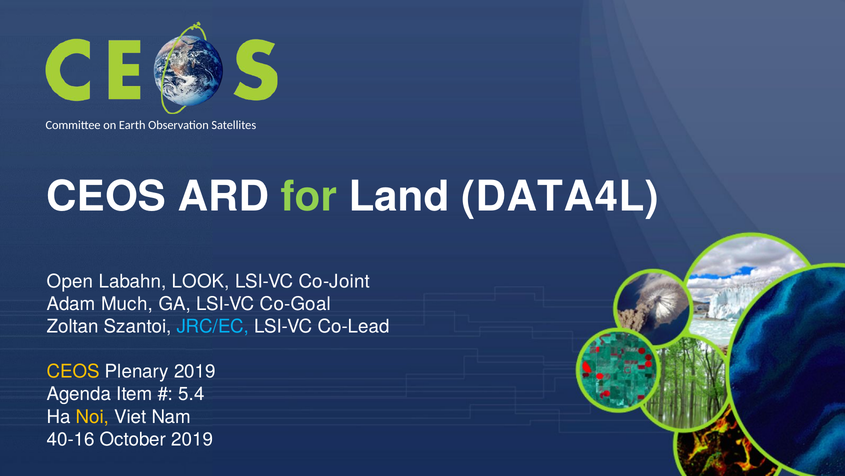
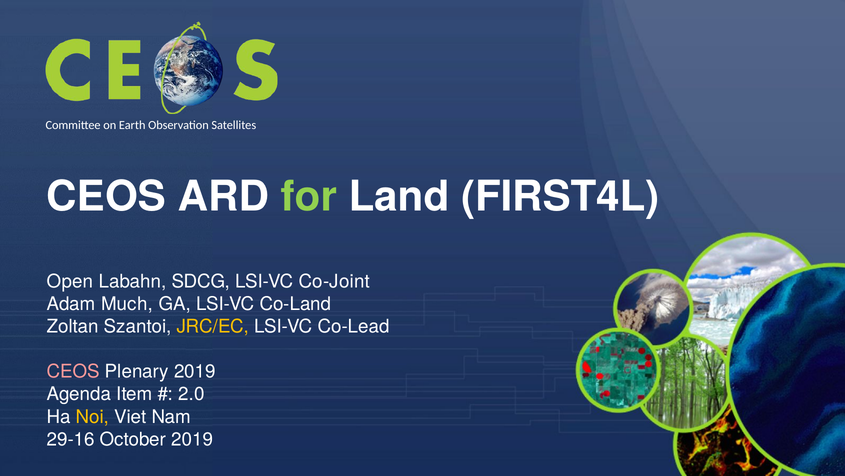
DATA4L: DATA4L -> FIRST4L (560, 197)
LOOK: LOOK -> SDCG (201, 281)
Co-Goal: Co-Goal -> Co-Land (295, 304)
JRC/EC colour: light blue -> yellow (213, 326)
CEOS colour: yellow -> pink (73, 371)
5.4: 5.4 -> 2.0 (191, 394)
40-16: 40-16 -> 29-16 (71, 439)
